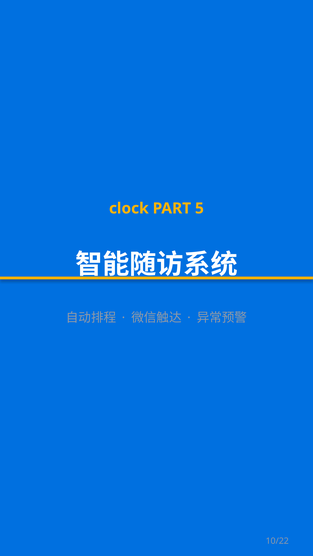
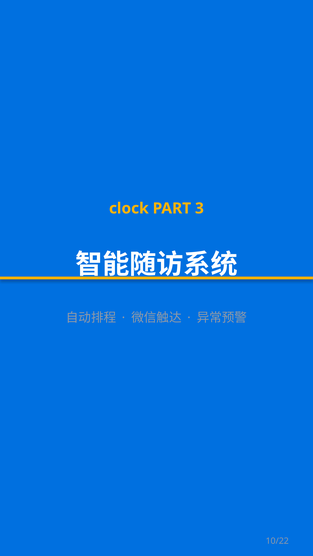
5: 5 -> 3 (199, 209)
